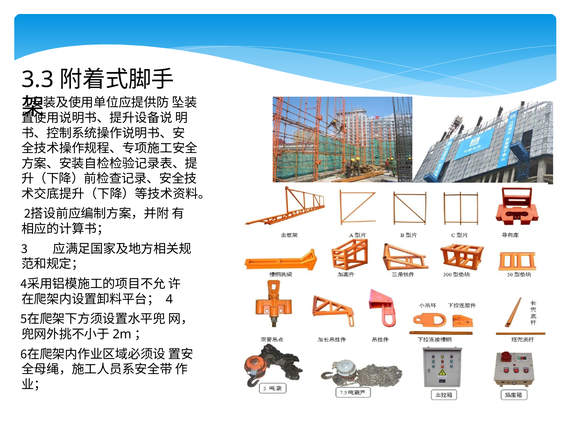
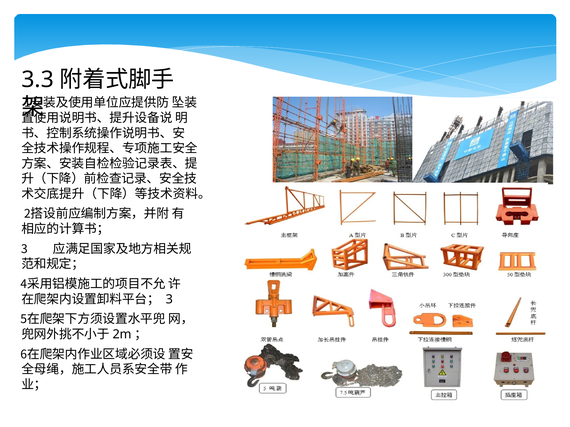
4: 4 -> 3 (169, 300)
